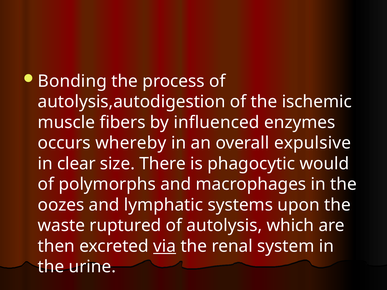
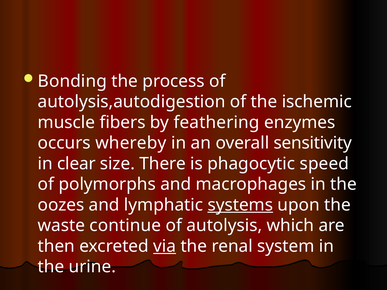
influenced: influenced -> feathering (217, 122)
expulsive: expulsive -> sensitivity (313, 143)
would: would -> speed (324, 164)
systems underline: none -> present (240, 205)
ruptured: ruptured -> continue (125, 226)
